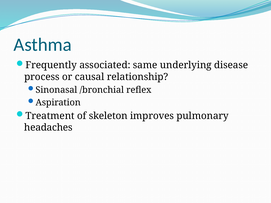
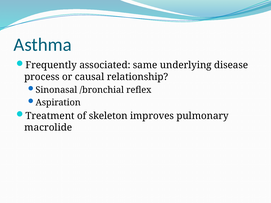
headaches: headaches -> macrolide (48, 128)
